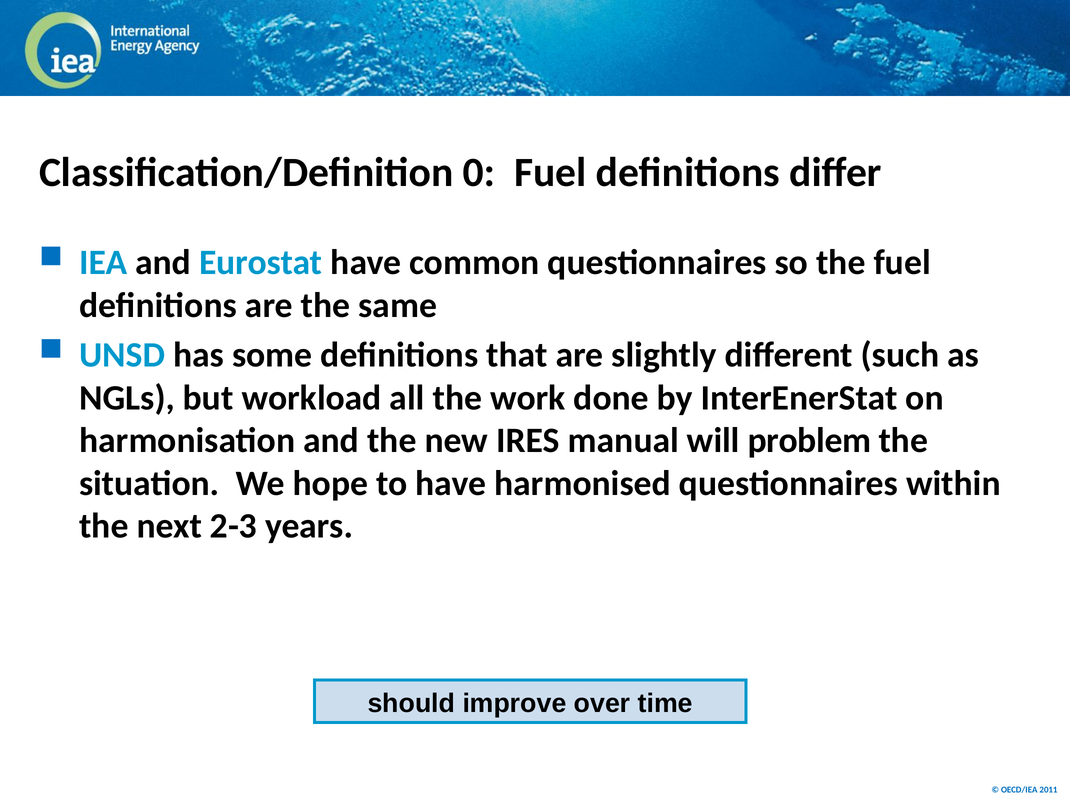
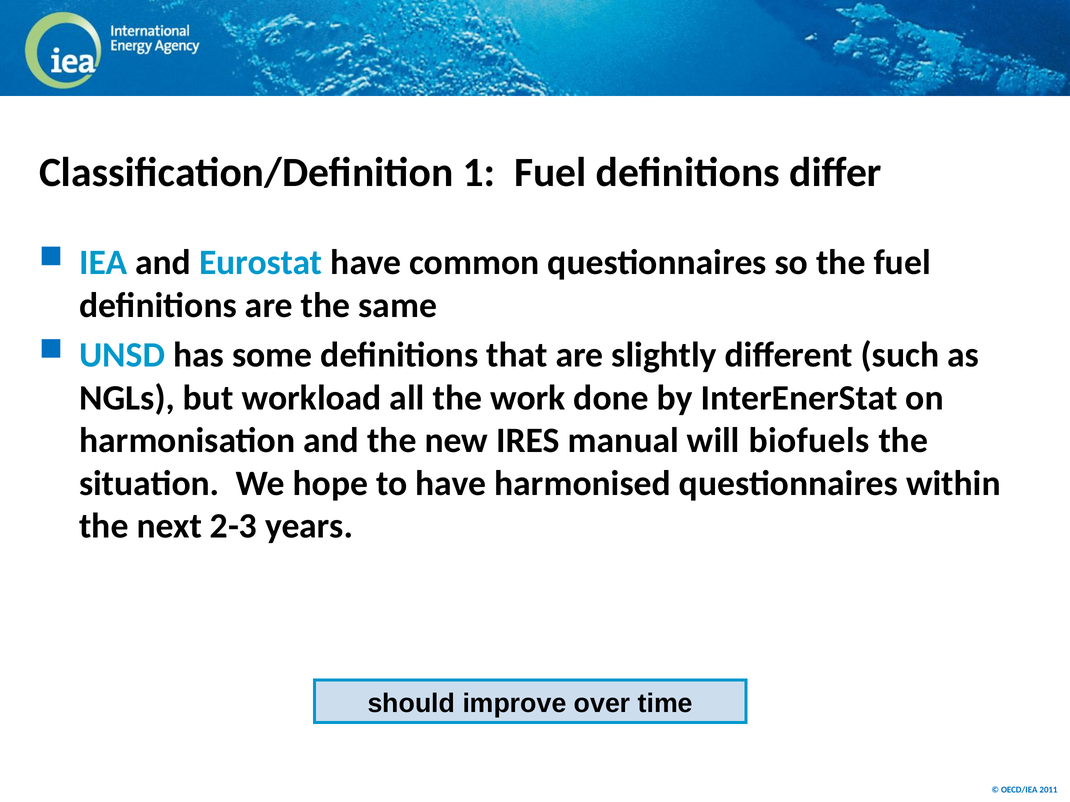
0: 0 -> 1 (479, 173)
problem: problem -> biofuels (809, 441)
